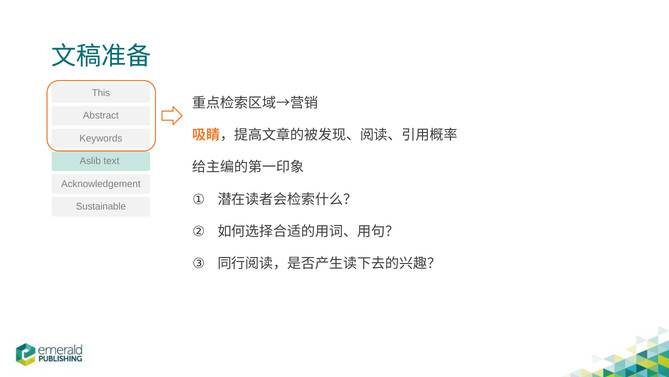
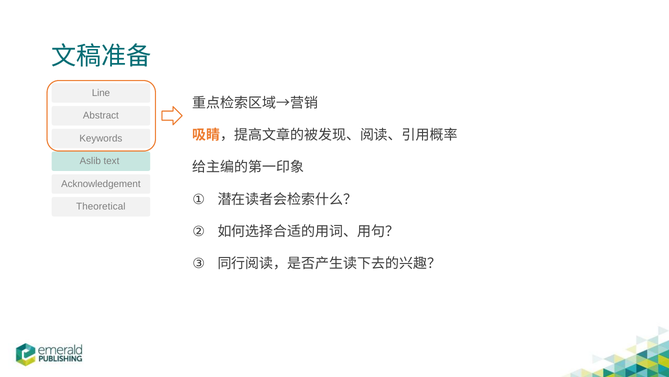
This: This -> Line (101, 93)
Sustainable: Sustainable -> Theoretical (101, 206)
